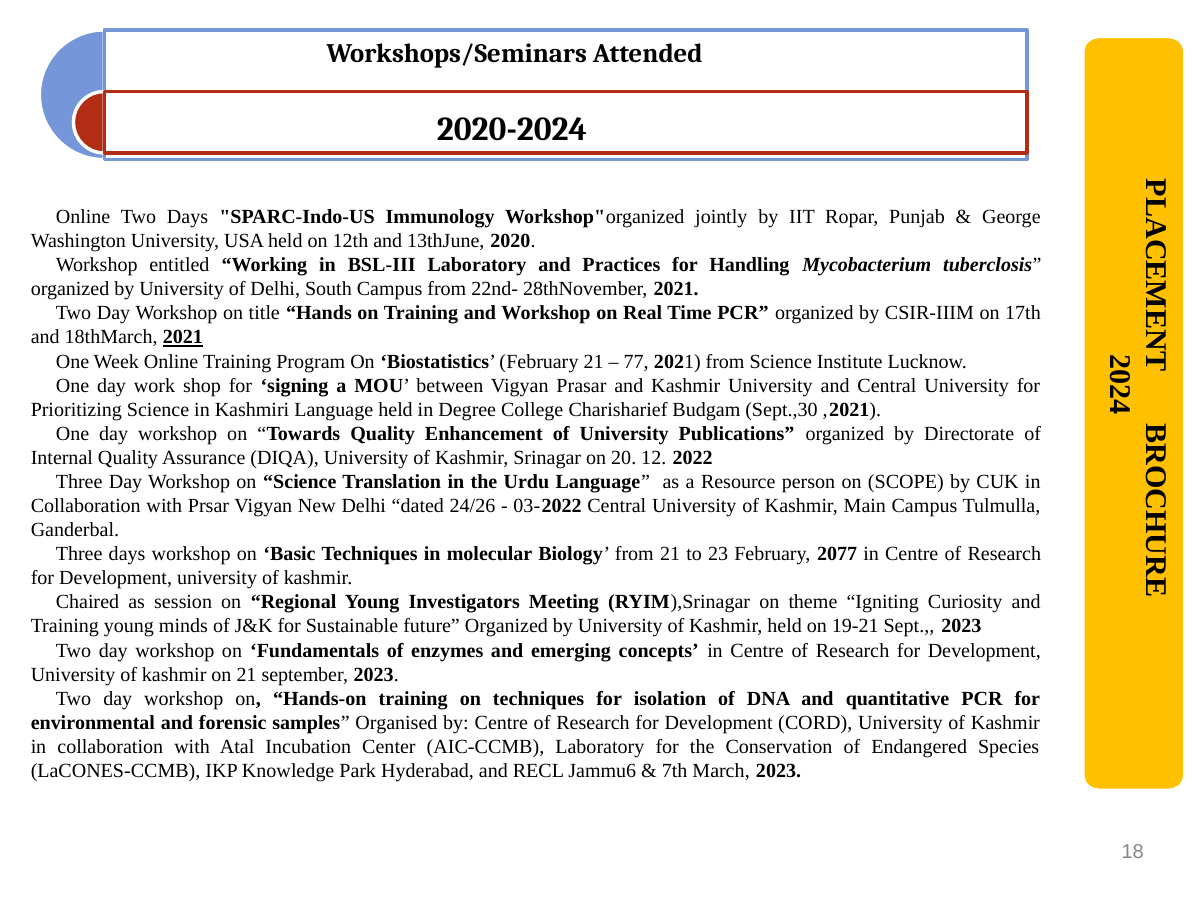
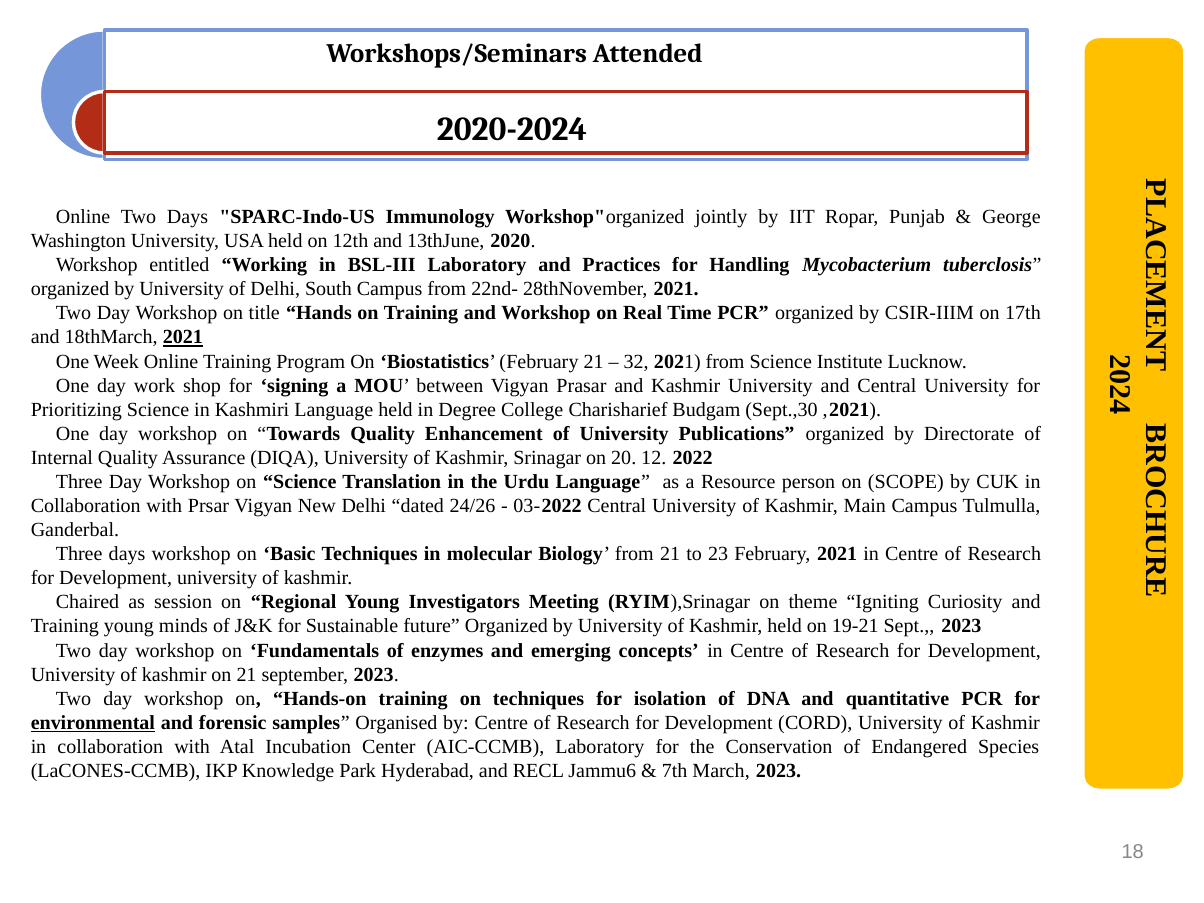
77: 77 -> 32 (636, 361)
February 2077: 2077 -> 2021 (837, 554)
environmental underline: none -> present (93, 723)
